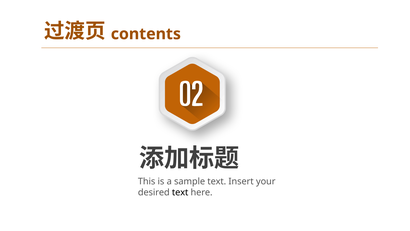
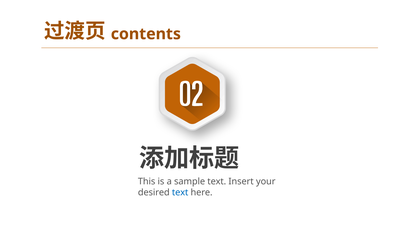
text colour: black -> blue (180, 192)
